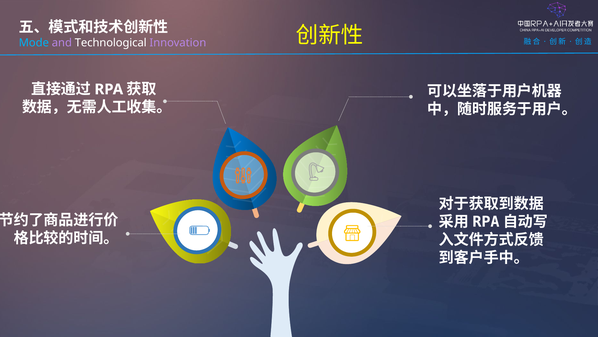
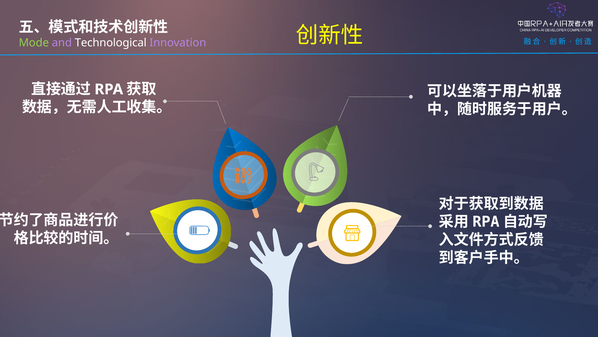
Mode colour: light blue -> light green (34, 43)
